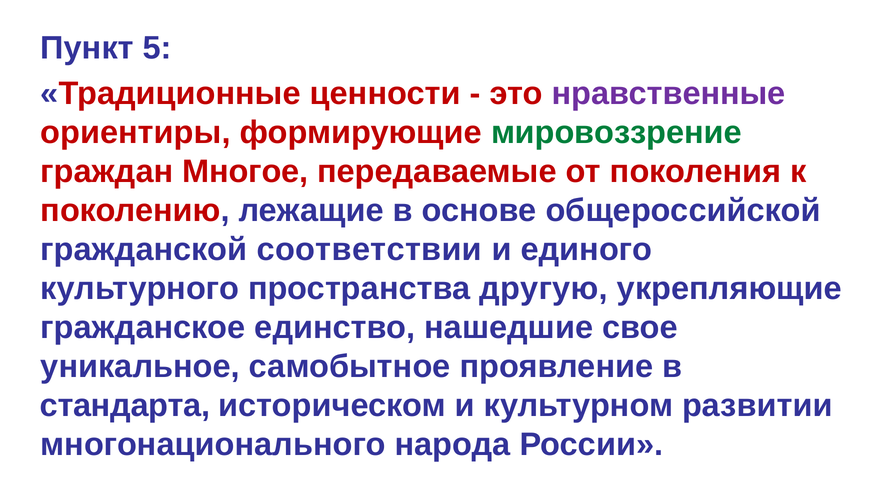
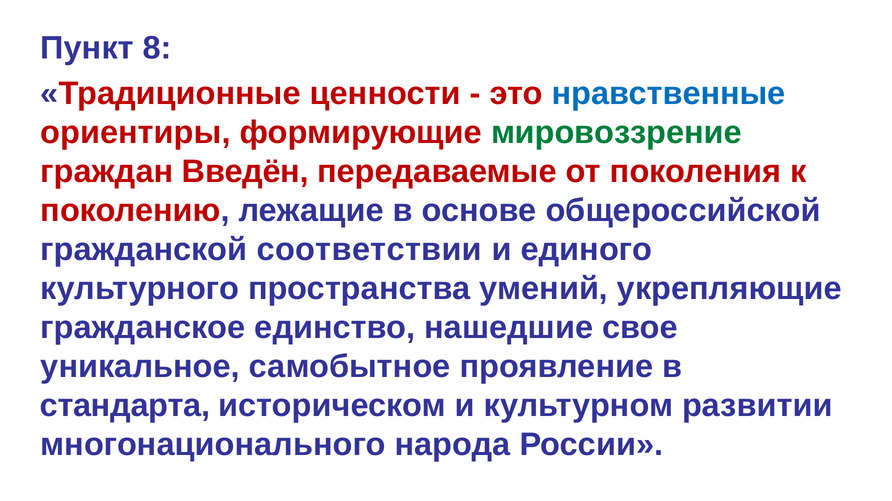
5: 5 -> 8 (157, 48)
нравственные colour: purple -> blue (669, 94)
Многое: Многое -> Введён (245, 172)
другую: другую -> умений (544, 289)
